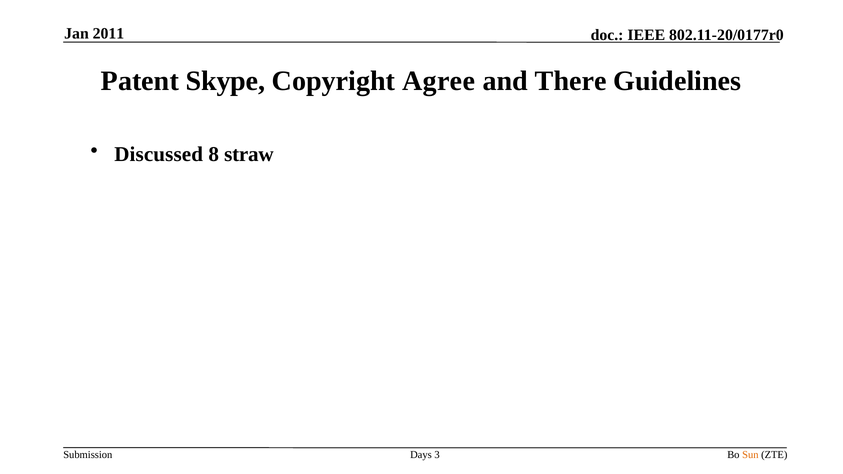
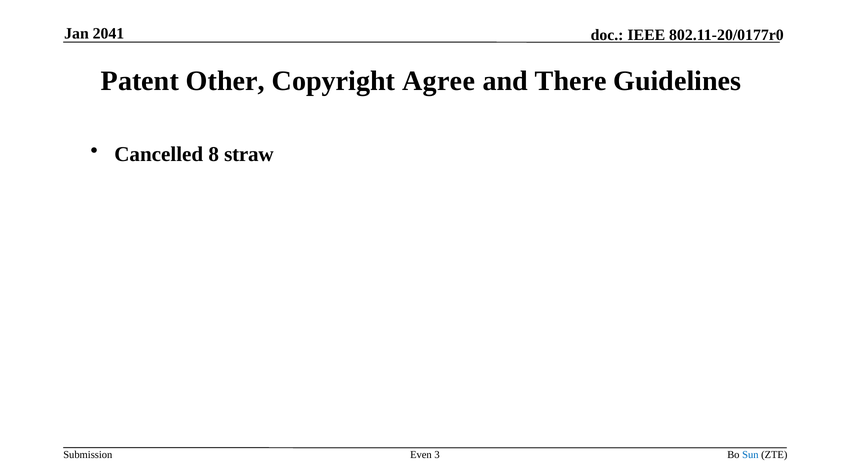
2011: 2011 -> 2041 (108, 34)
Skype: Skype -> Other (225, 81)
Discussed: Discussed -> Cancelled (159, 154)
Days: Days -> Even (421, 455)
Sun colour: orange -> blue (750, 455)
